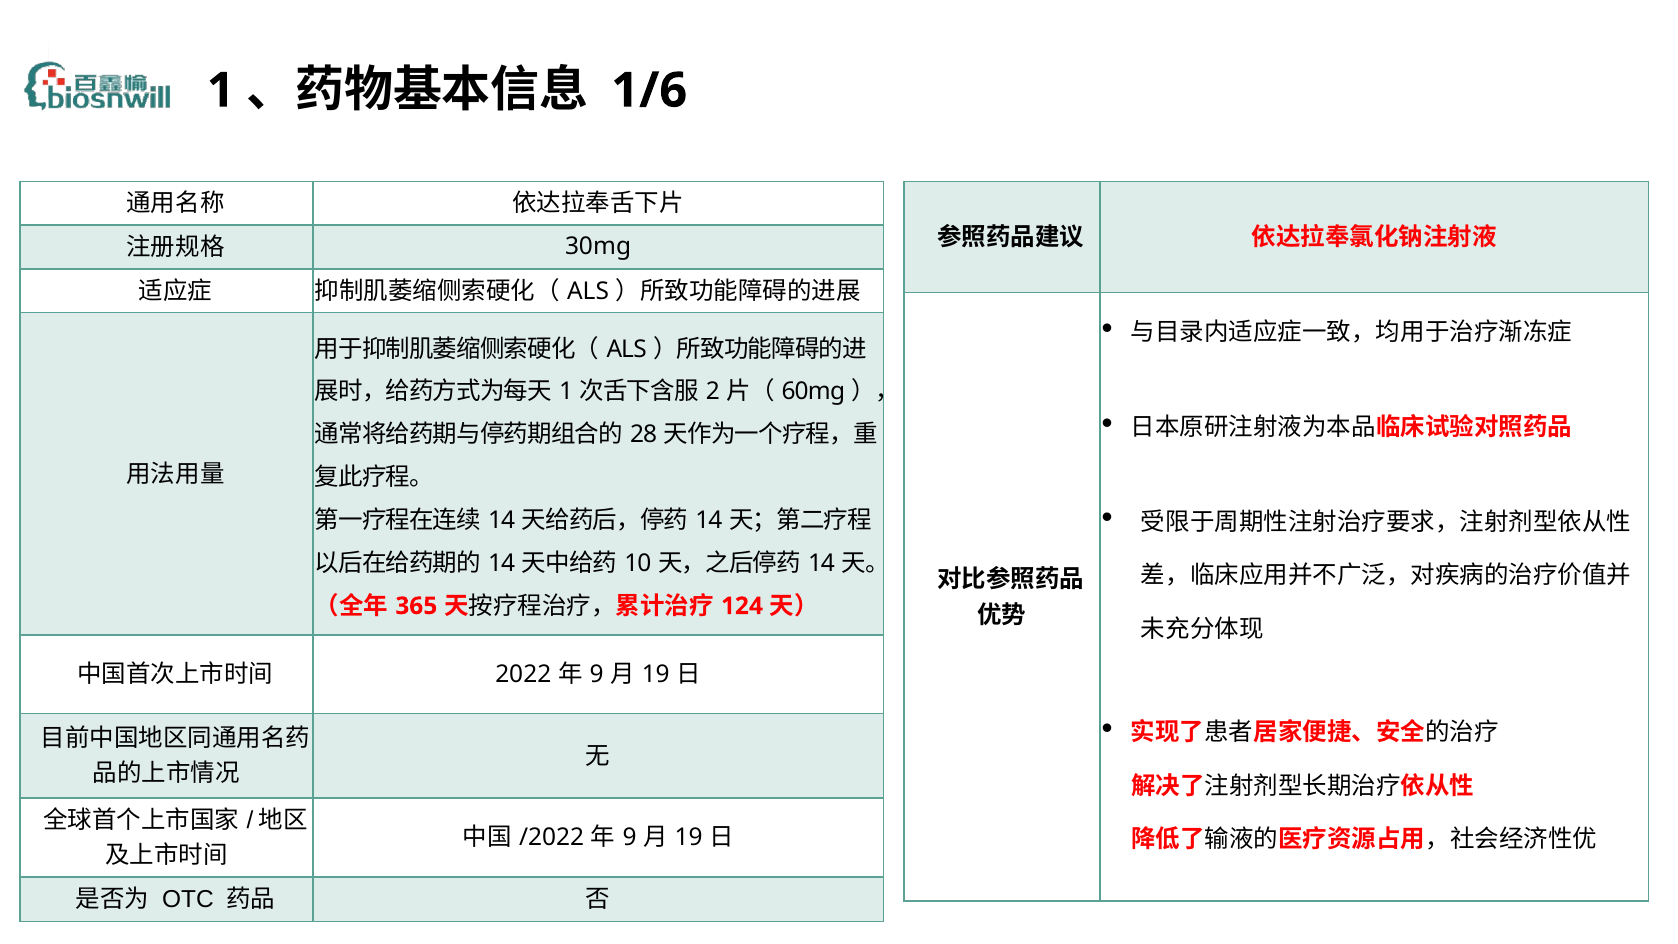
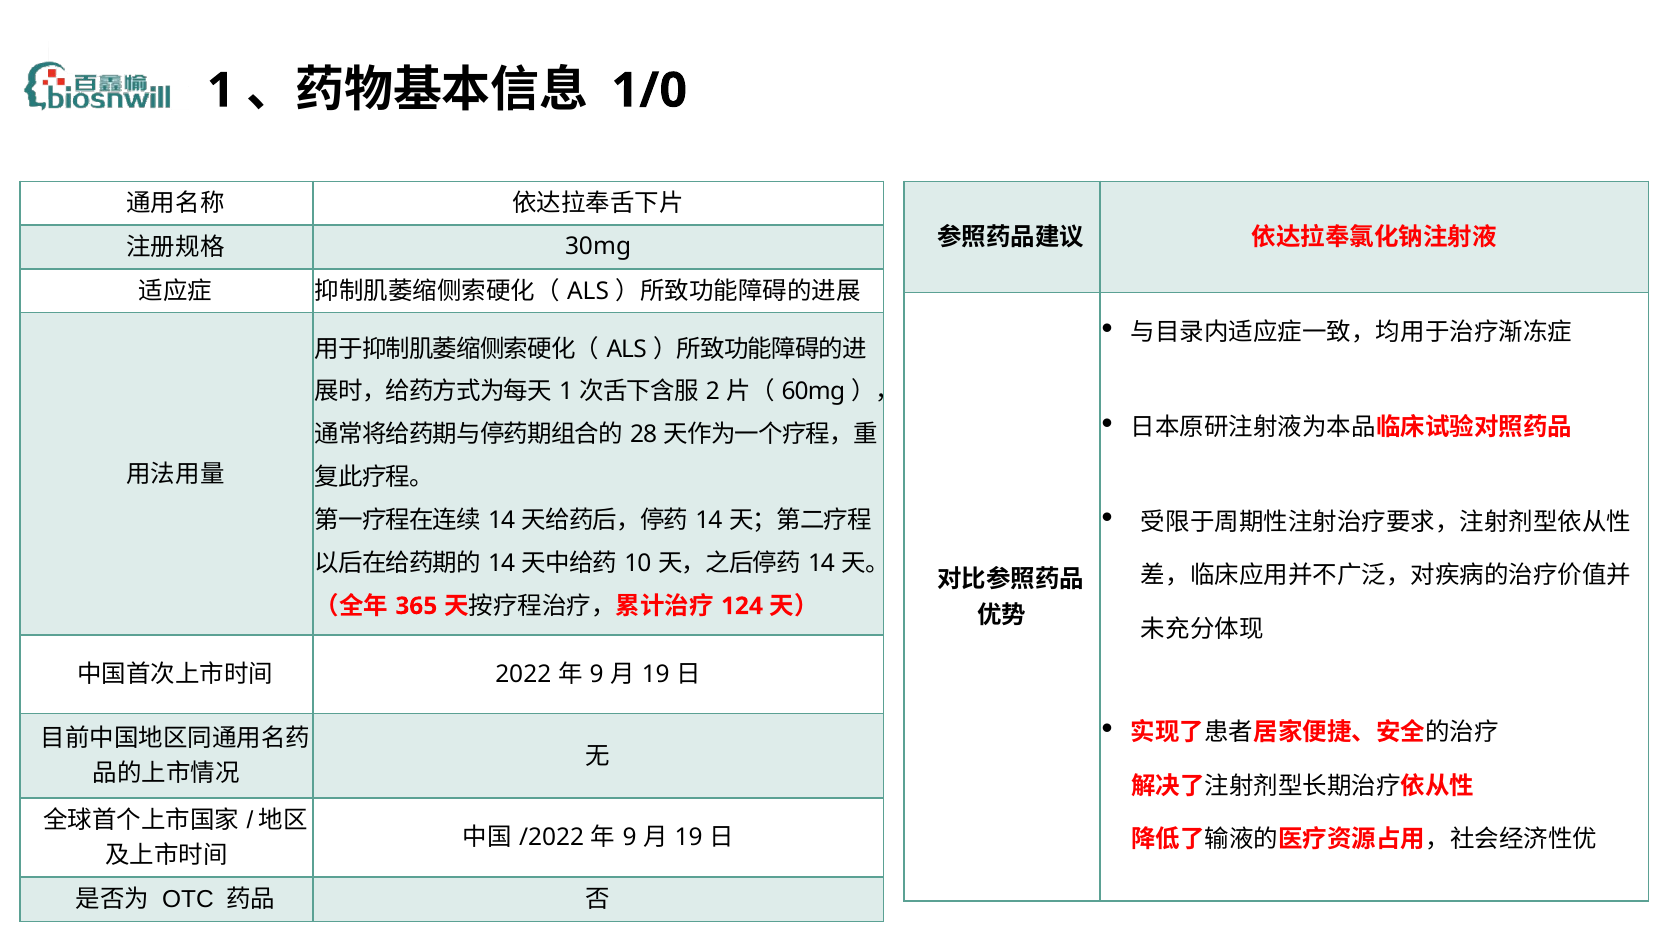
1/6: 1/6 -> 1/0 (649, 91)
